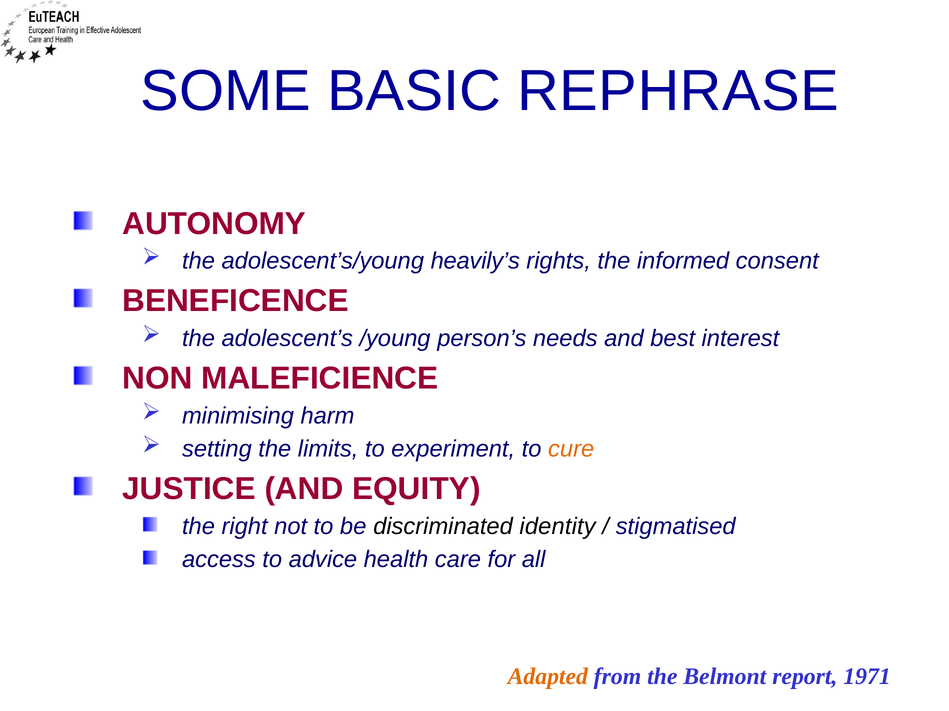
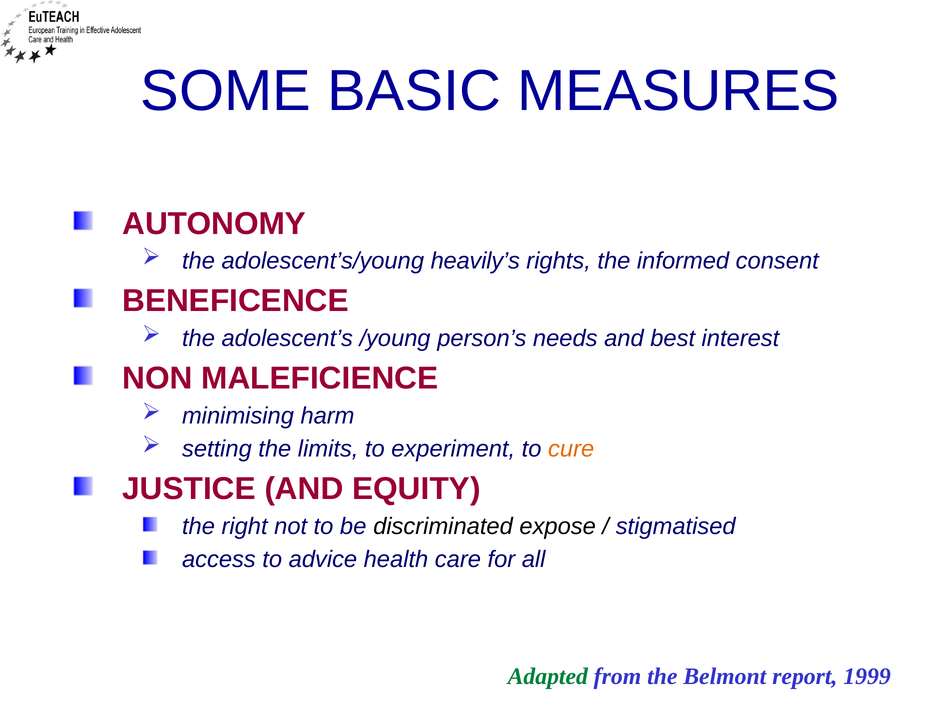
REPHRASE: REPHRASE -> MEASURES (678, 91)
identity: identity -> expose (558, 527)
Adapted colour: orange -> green (548, 677)
1971: 1971 -> 1999 (867, 677)
